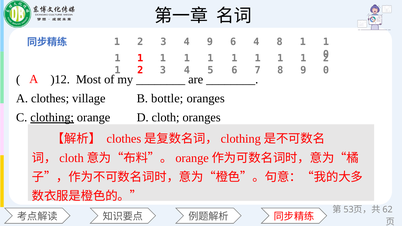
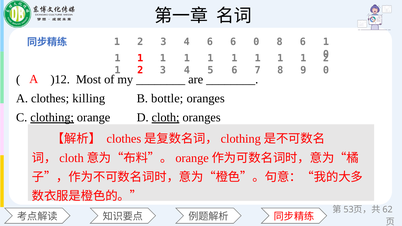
4 9: 9 -> 6 (210, 42)
6 4: 4 -> 0 (256, 42)
1: 1 -> 6 (303, 42)
village: village -> killing (89, 98)
cloth underline: none -> present (166, 118)
